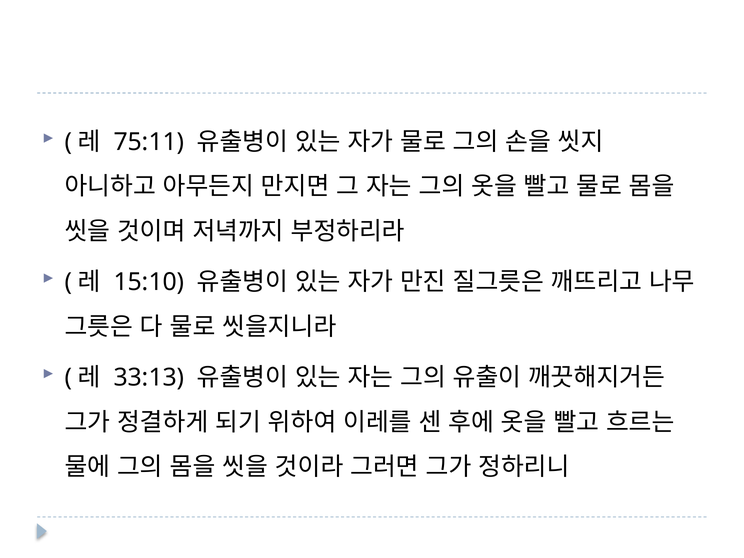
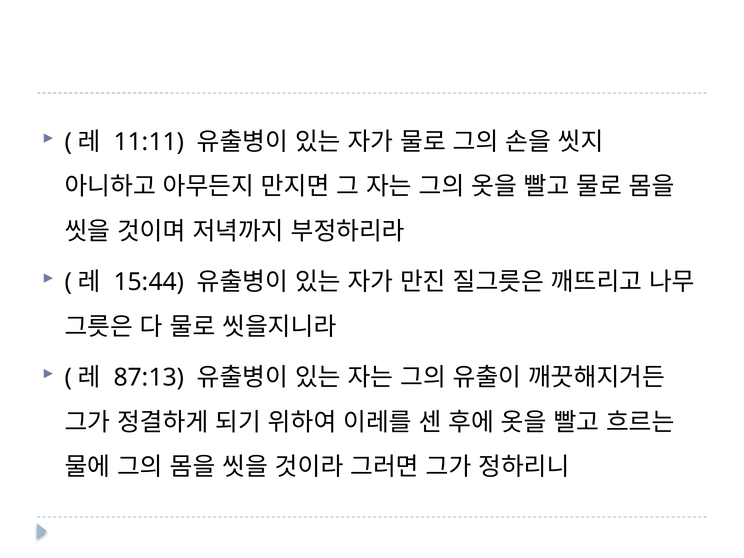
75:11: 75:11 -> 11:11 (149, 142)
15:10: 15:10 -> 15:44 (149, 282)
33:13: 33:13 -> 87:13 (149, 378)
